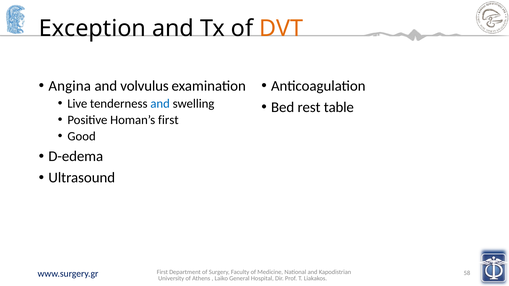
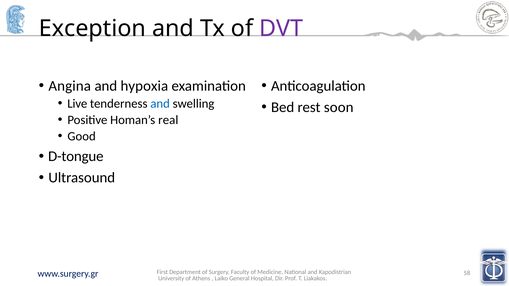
DVT colour: orange -> purple (281, 28)
volvulus: volvulus -> hypoxia (144, 86)
table: table -> soon (339, 107)
Homan’s first: first -> real (168, 120)
D-edema: D-edema -> D-tongue (76, 157)
